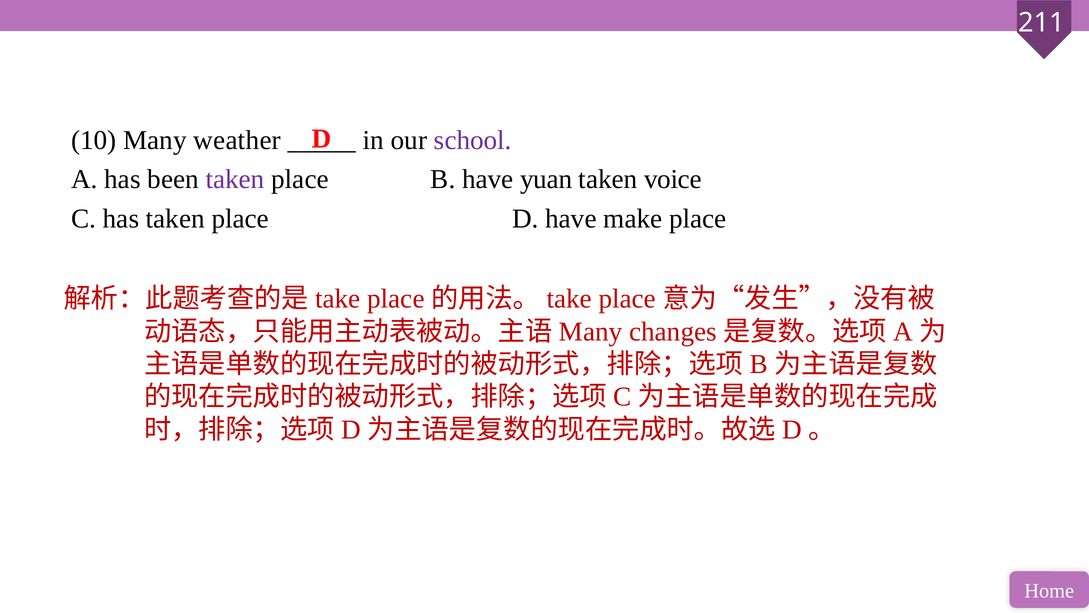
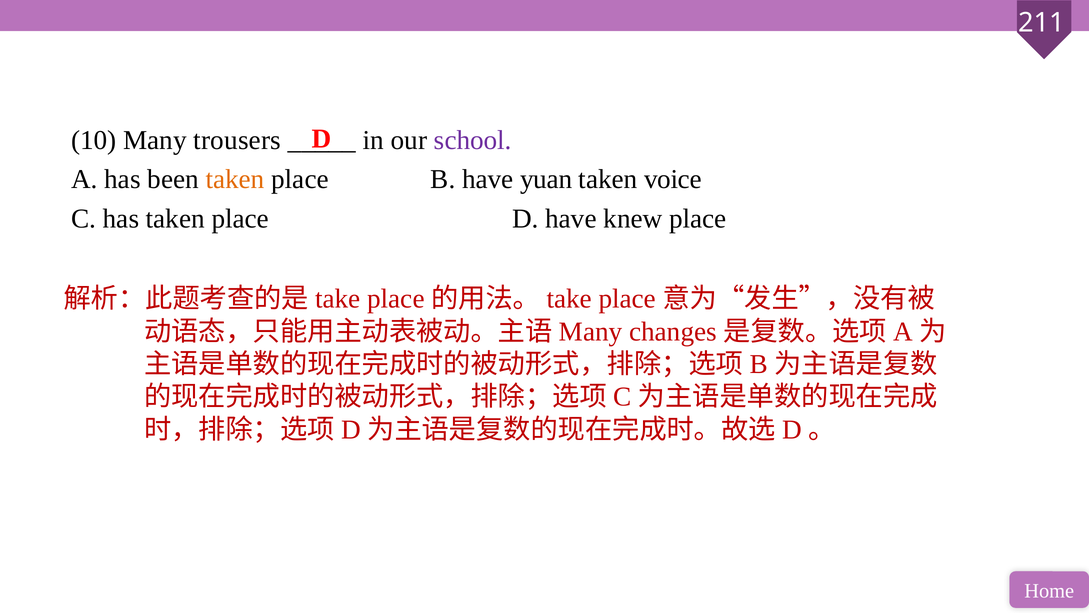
weather: weather -> trousers (237, 140)
taken colour: purple -> orange (235, 179)
make: make -> knew (633, 219)
